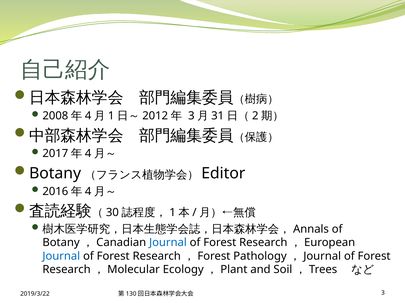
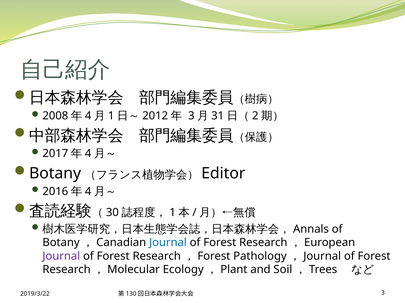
Journal colour: blue -> purple (61, 257)
